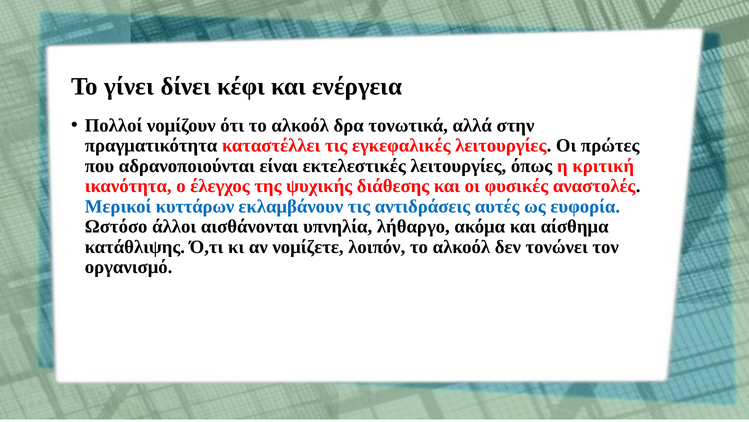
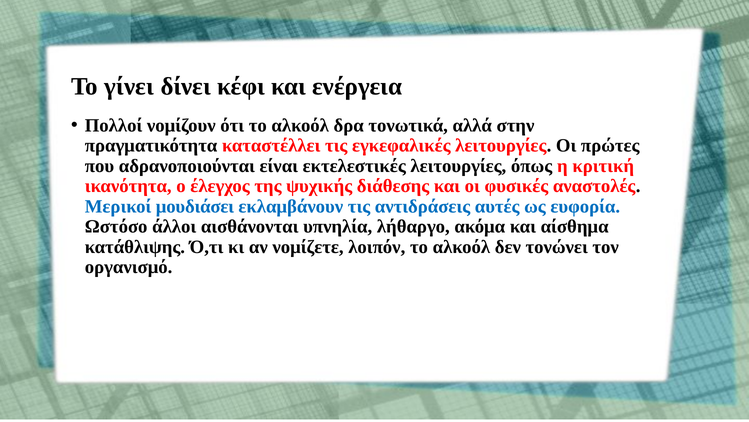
κυττάρων: κυττάρων -> μουδιάσει (195, 206)
